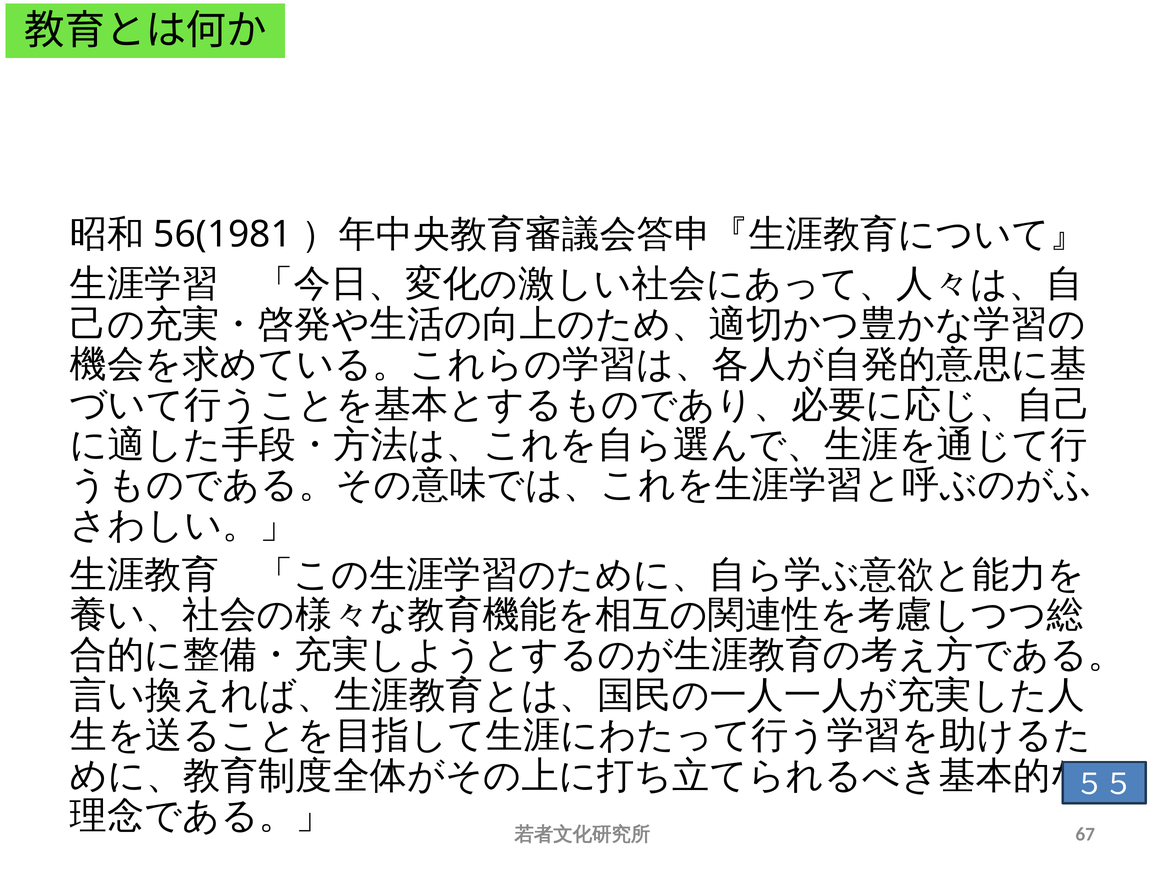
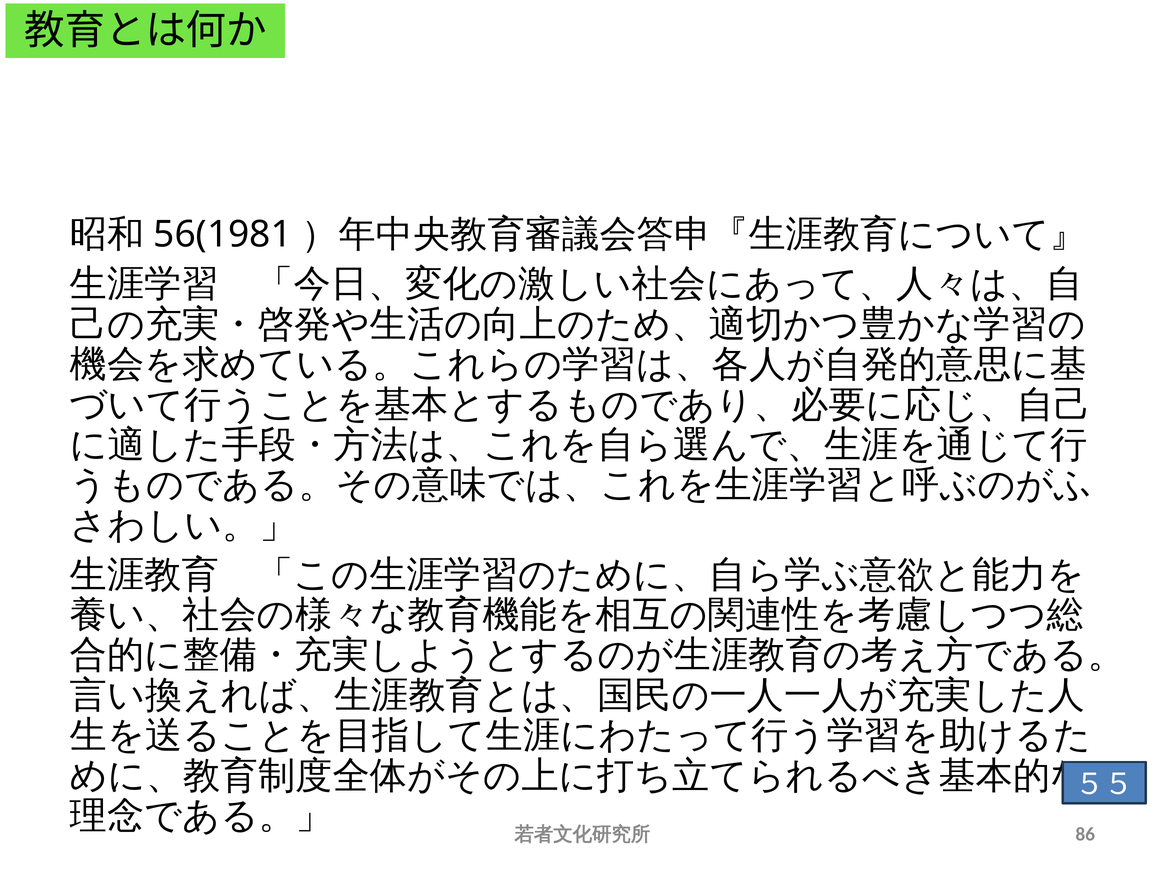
67: 67 -> 86 (1085, 834)
